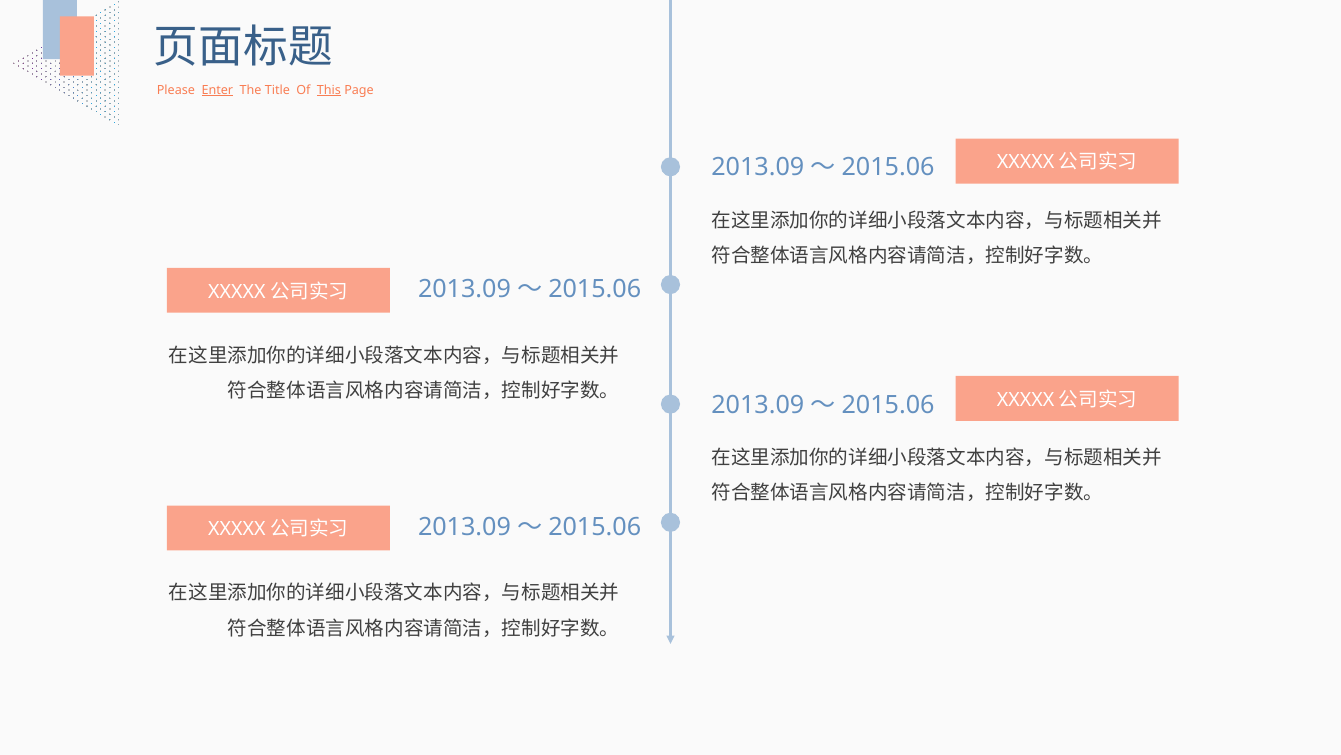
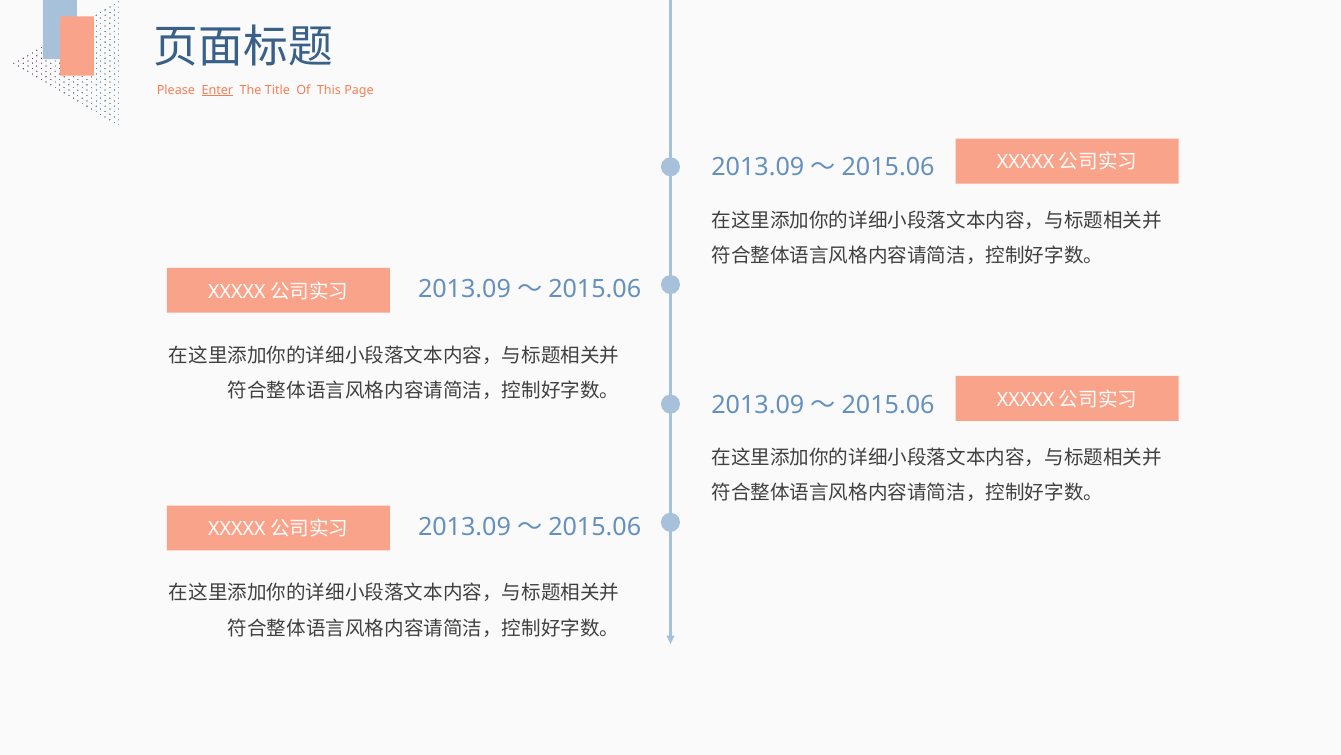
This underline: present -> none (329, 90)
